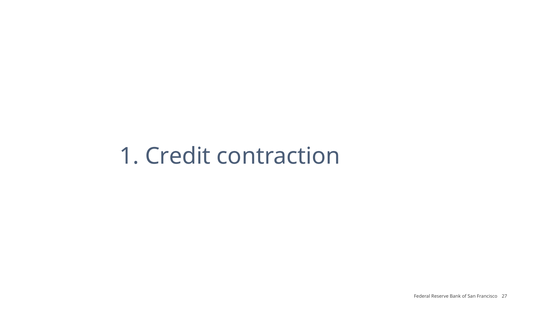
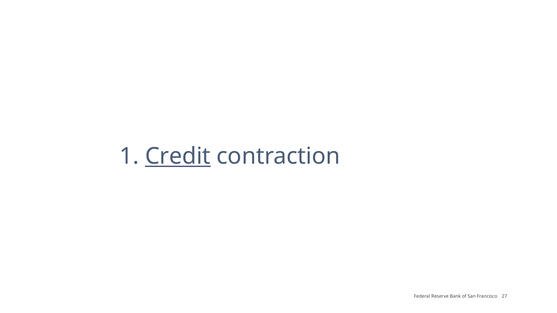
Credit underline: none -> present (178, 156)
